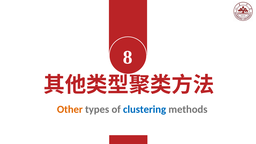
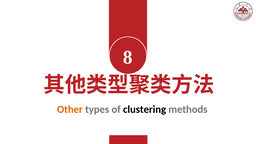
clustering colour: blue -> black (145, 109)
